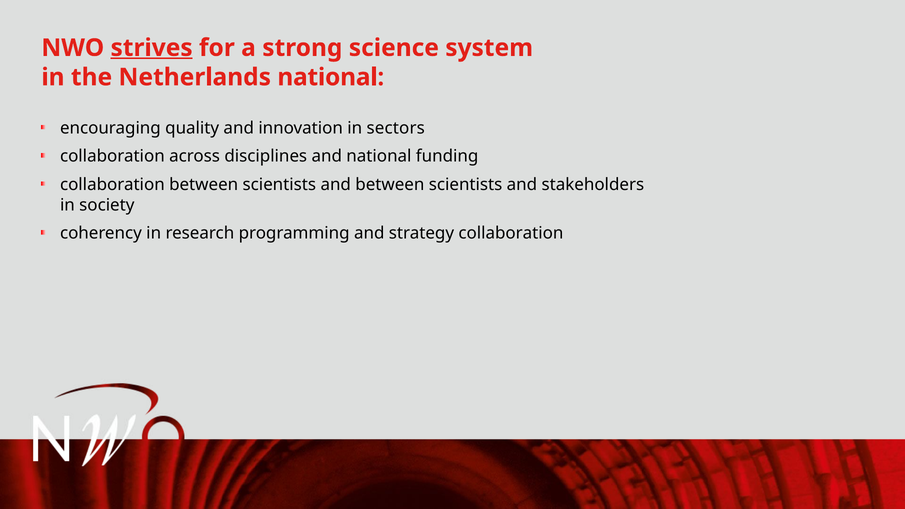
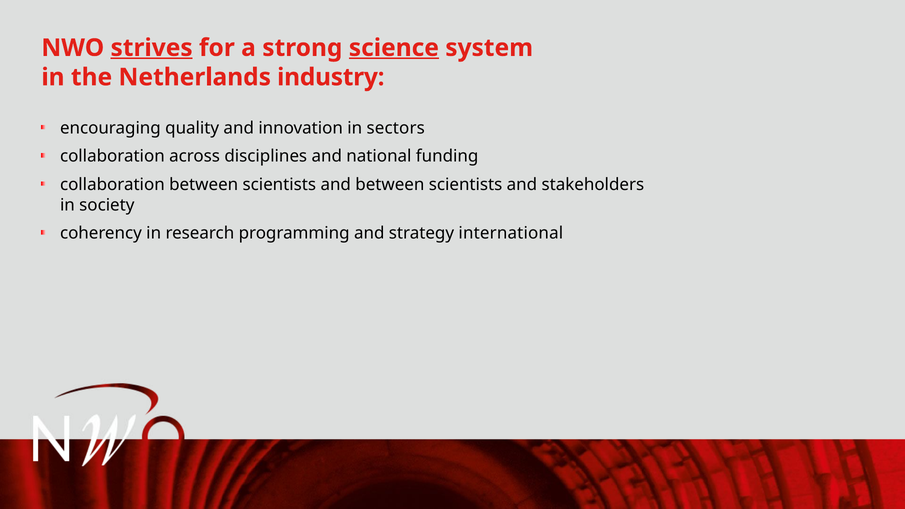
science underline: none -> present (394, 48)
Netherlands national: national -> industry (331, 77)
strategy collaboration: collaboration -> international (511, 233)
